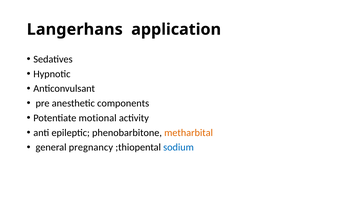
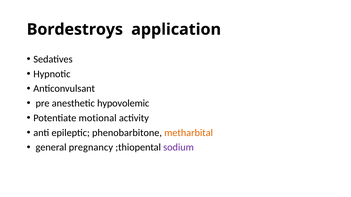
Langerhans: Langerhans -> Bordestroys (75, 29)
components: components -> hypovolemic (123, 103)
sodium colour: blue -> purple (179, 148)
